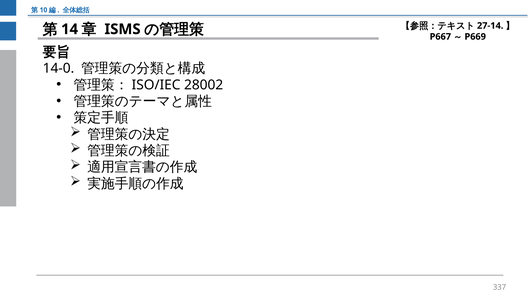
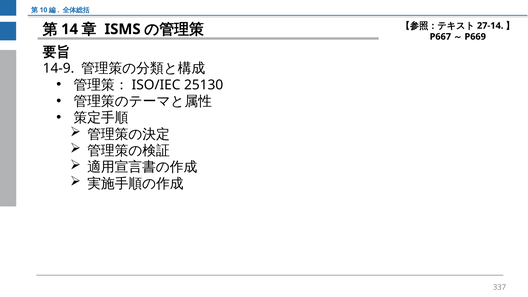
14-0: 14-0 -> 14-9 (58, 68)
28002: 28002 -> 25130 (204, 85)
